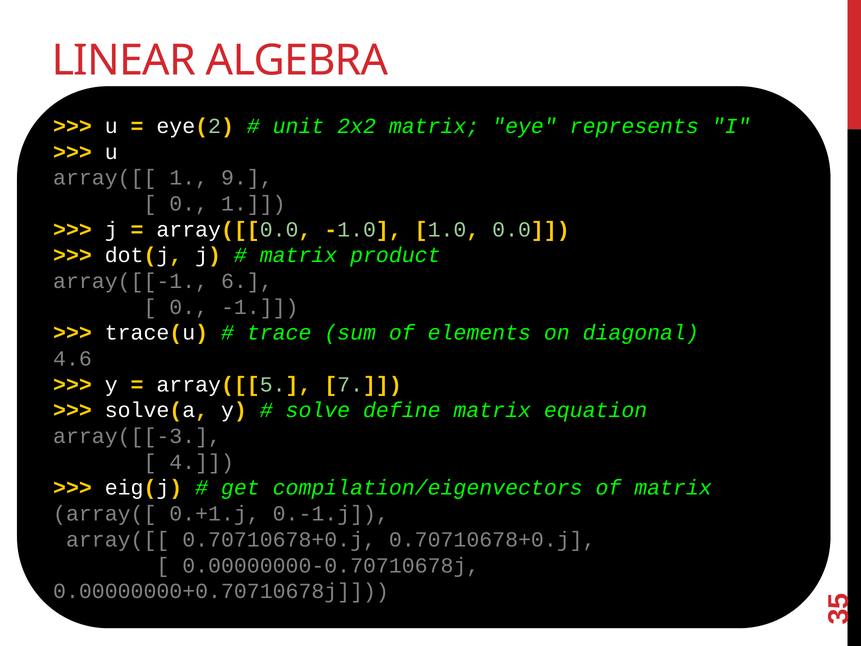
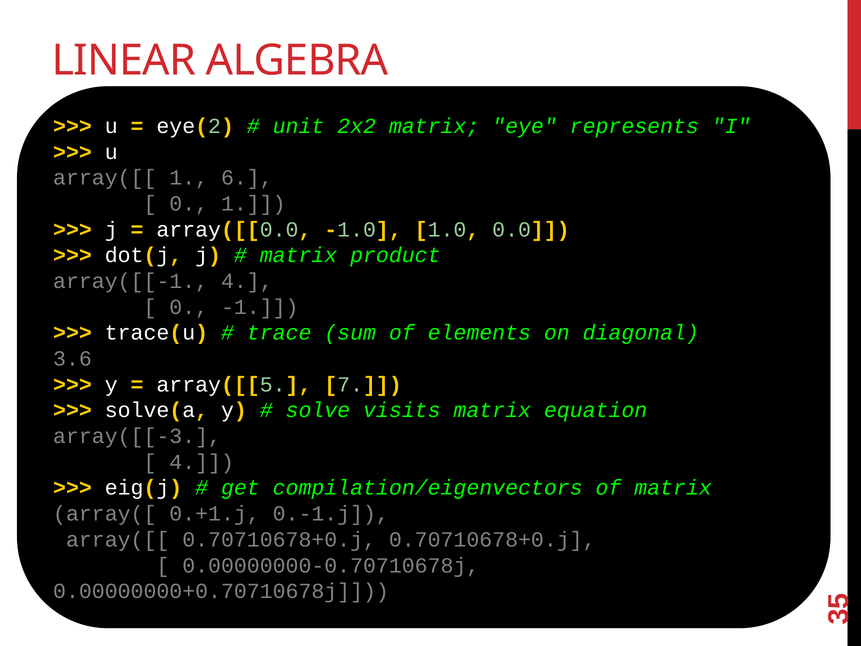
9: 9 -> 6 (247, 178)
array([[-1 6: 6 -> 4 (247, 281)
4.6: 4.6 -> 3.6 (72, 359)
define: define -> visits (402, 410)
